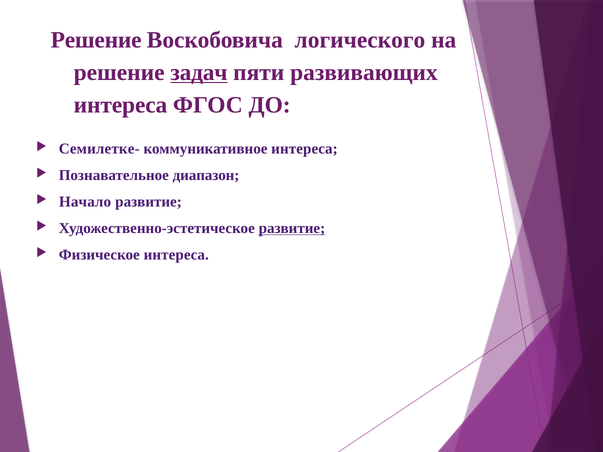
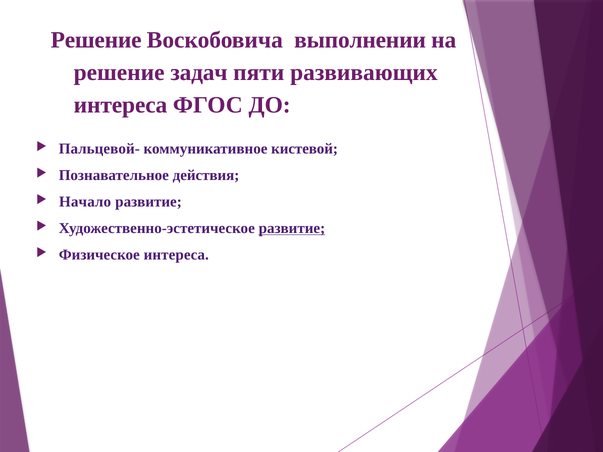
логического: логического -> выполнении (360, 40)
задач underline: present -> none (199, 72)
Семилетке-: Семилетке- -> Пальцевой- (99, 149)
коммуникативное интереса: интереса -> кистевой (305, 149)
диапазон: диапазон -> действия (206, 175)
